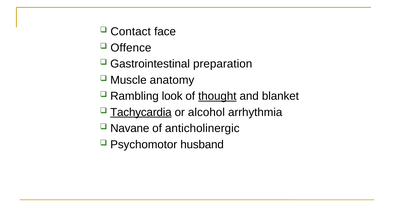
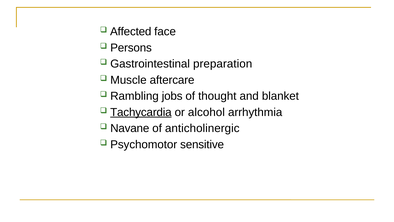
Contact: Contact -> Affected (131, 32)
Offence: Offence -> Persons (131, 48)
anatomy: anatomy -> aftercare (172, 80)
look: look -> jobs (172, 96)
thought underline: present -> none (217, 96)
husband: husband -> sensitive (202, 144)
